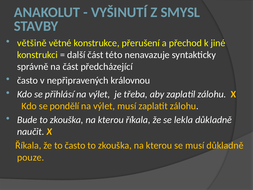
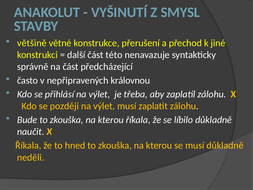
pondělí: pondělí -> později (64, 106)
lekla: lekla -> líbilo (184, 120)
to často: často -> hned (75, 145)
pouze: pouze -> neděli (31, 157)
